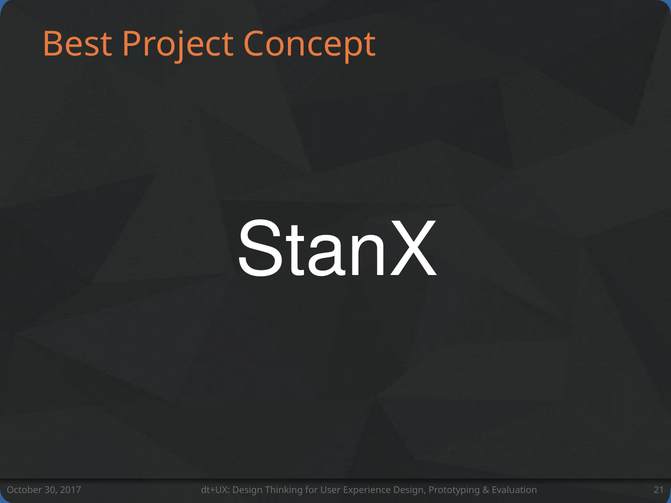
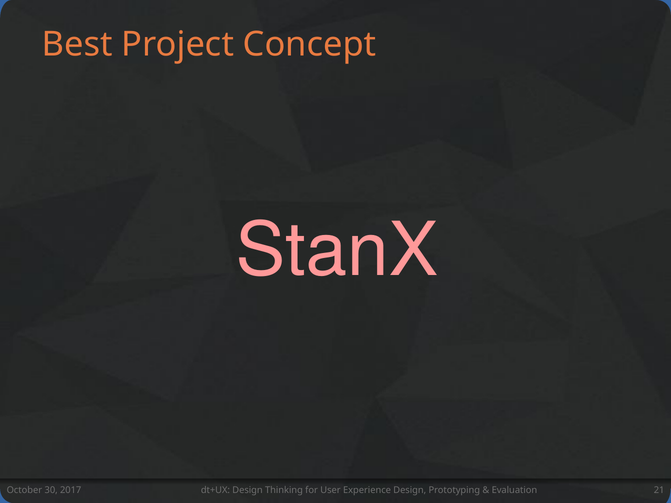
StanX colour: white -> pink (337, 251)
